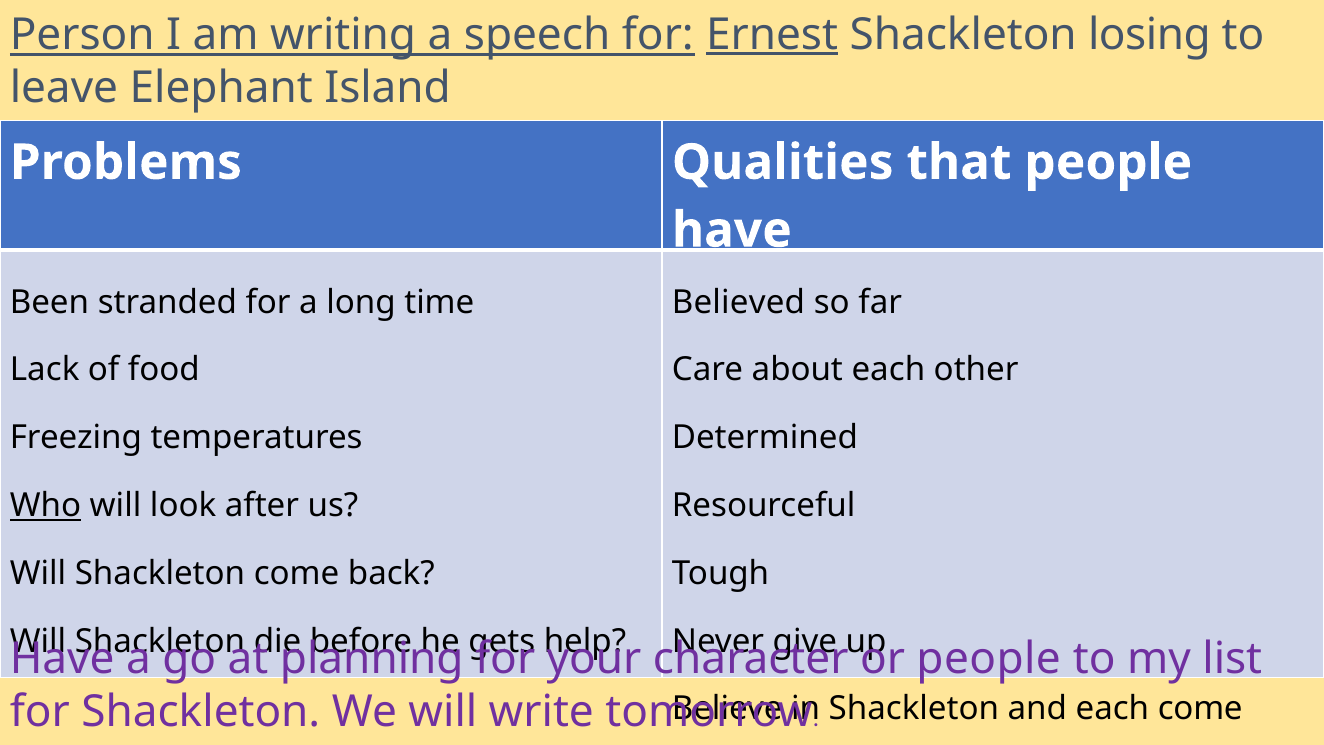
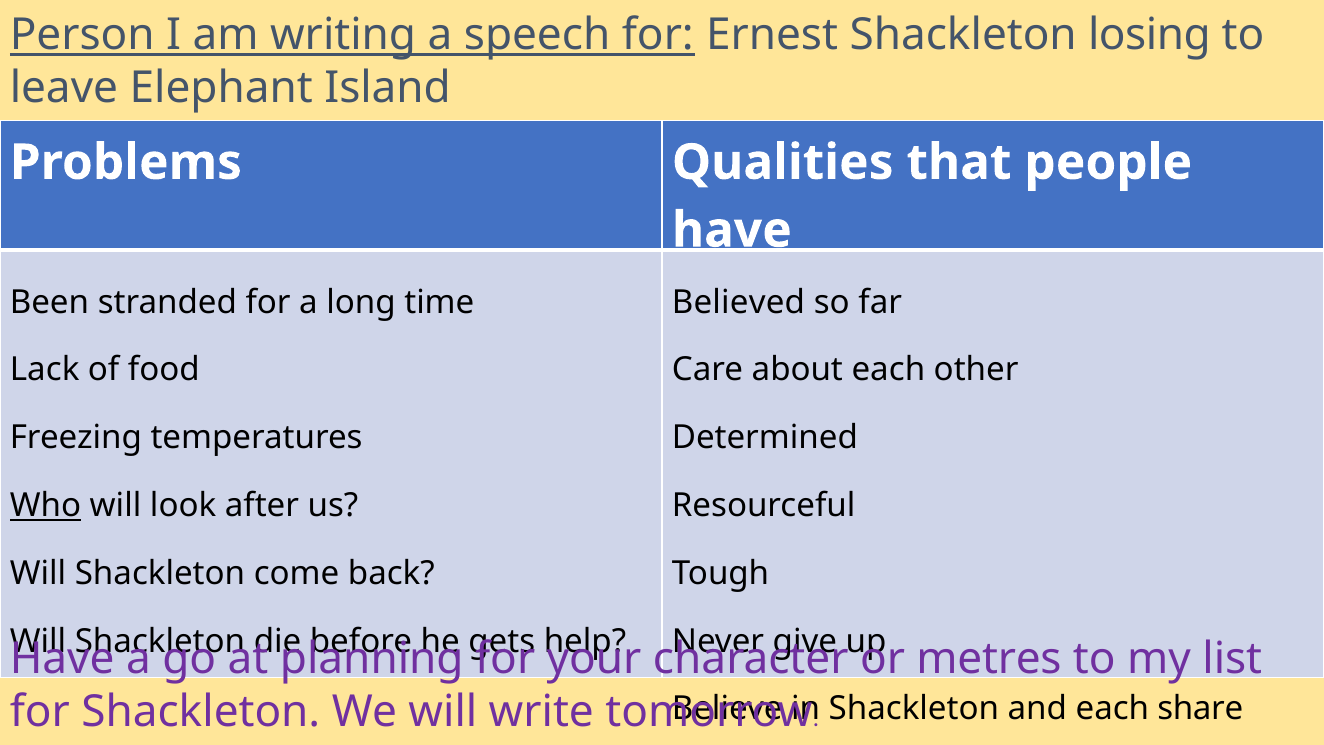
Ernest underline: present -> none (772, 34)
people: people -> metres (989, 658)
each come: come -> share (1200, 709)
